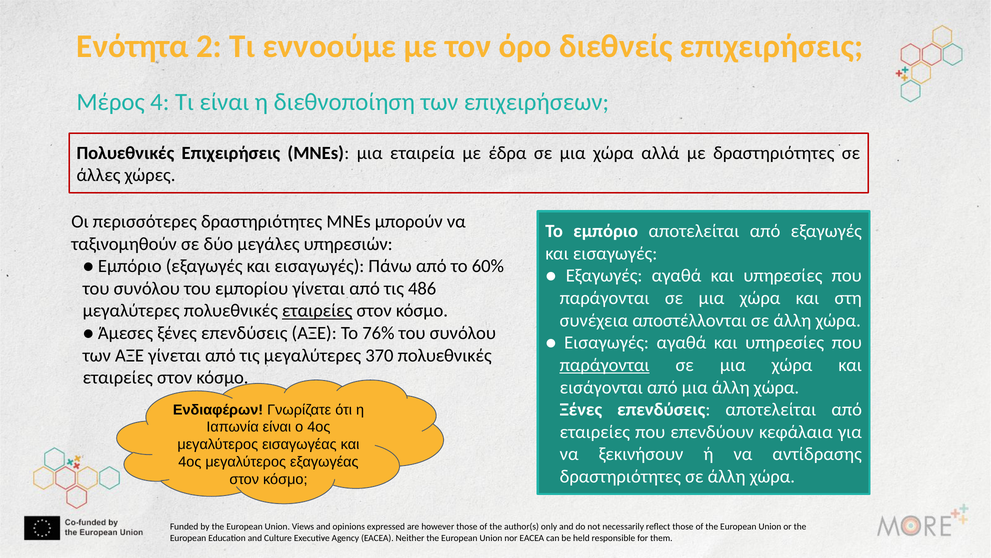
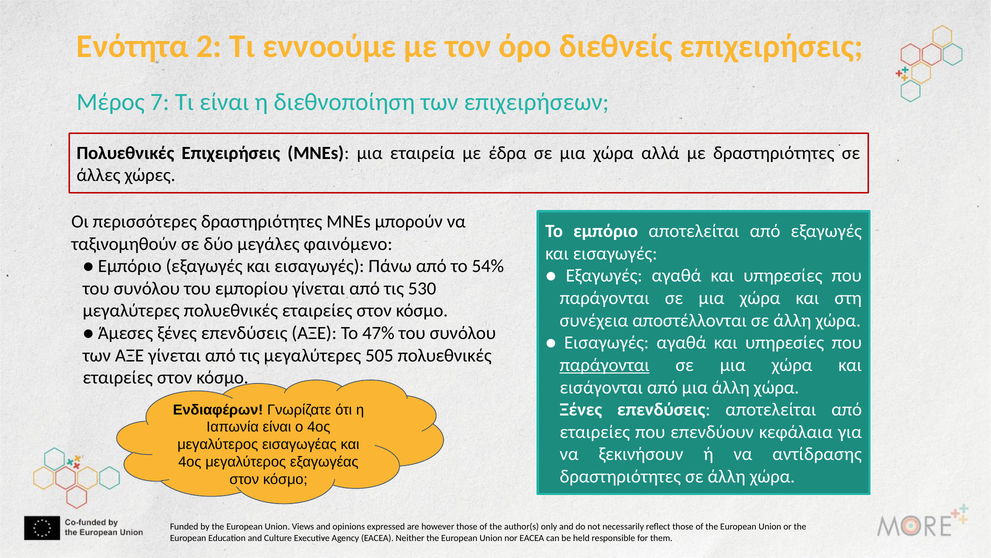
4: 4 -> 7 (160, 102)
υπηρεσιών: υπηρεσιών -> φαινόμενο (348, 244)
60%: 60% -> 54% (488, 266)
486: 486 -> 530 (422, 288)
εταιρείες underline: present -> none (317, 311)
76%: 76% -> 47% (378, 333)
370: 370 -> 505 (379, 355)
